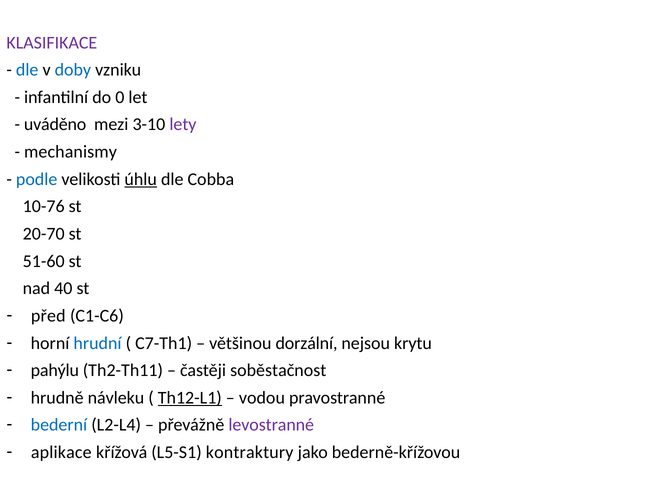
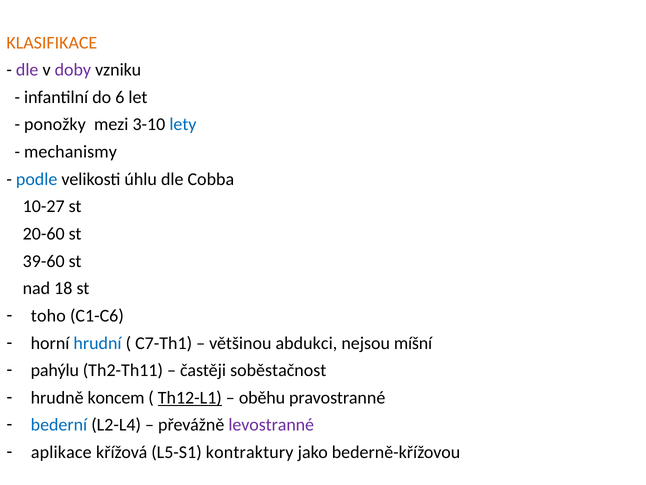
KLASIFIKACE colour: purple -> orange (52, 43)
dle colour: blue -> purple (27, 70)
doby colour: blue -> purple (73, 70)
0: 0 -> 6 (120, 97)
uváděno: uváděno -> ponožky (55, 124)
lety colour: purple -> blue (183, 124)
úhlu underline: present -> none (141, 179)
10-76: 10-76 -> 10-27 (44, 206)
20-70: 20-70 -> 20-60 (44, 234)
51-60: 51-60 -> 39-60 (44, 261)
40: 40 -> 18 (63, 288)
před: před -> toho (48, 315)
dorzální: dorzální -> abdukci (306, 343)
krytu: krytu -> míšní (413, 343)
návleku: návleku -> koncem (116, 397)
vodou: vodou -> oběhu (262, 397)
